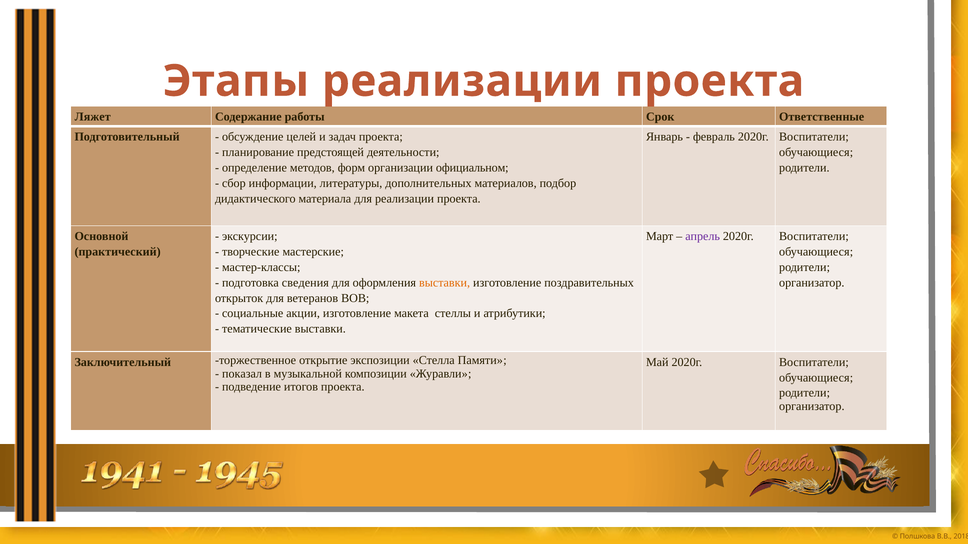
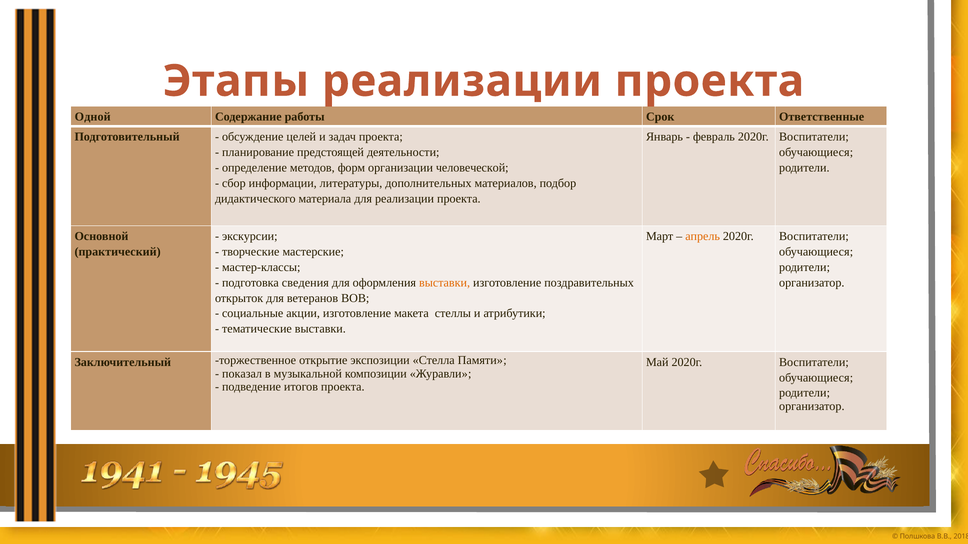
Ляжет: Ляжет -> Одной (93, 117)
официальном: официальном -> человеческой (472, 168)
апрель colour: purple -> orange (703, 237)
